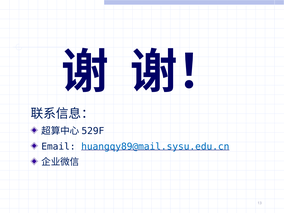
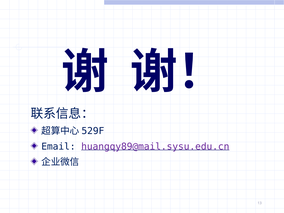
huangqy89@mail.sysu.edu.cn colour: blue -> purple (155, 147)
